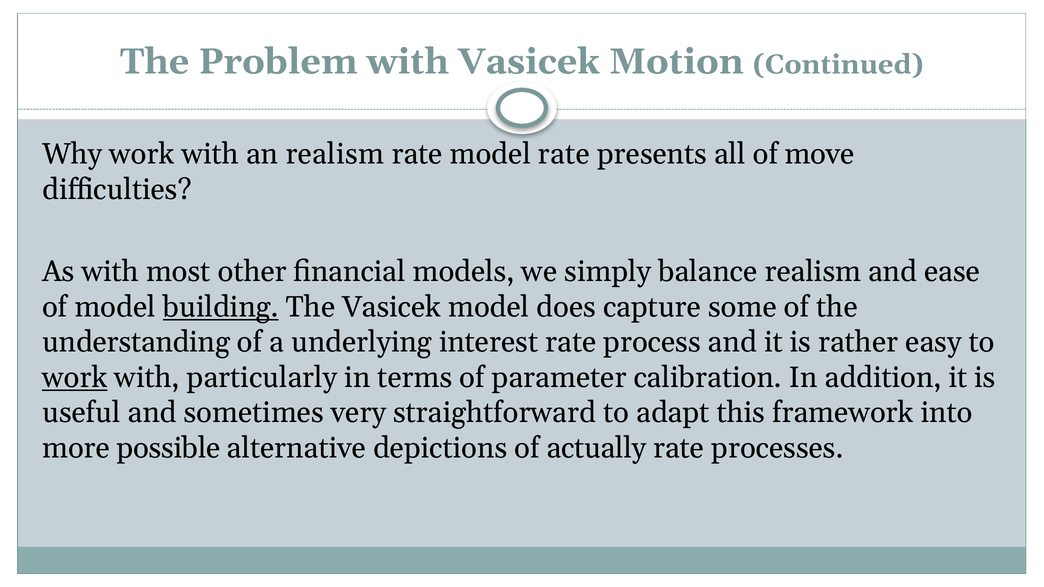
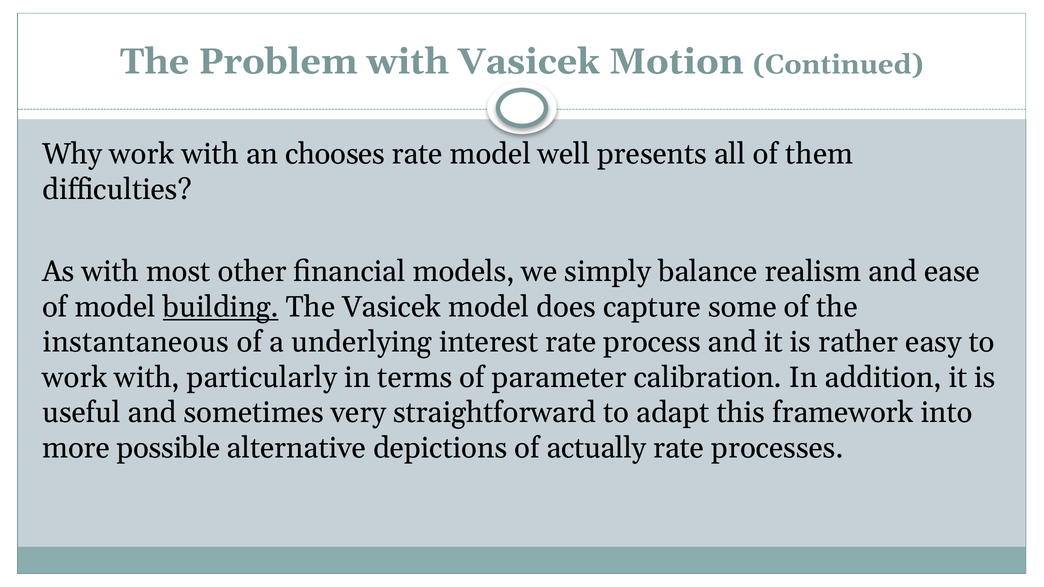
an realism: realism -> chooses (335, 154)
model rate: rate -> well (564, 154)
move: move -> them (819, 154)
understanding: understanding -> instantaneous (136, 342)
work underline: present -> none (75, 378)
